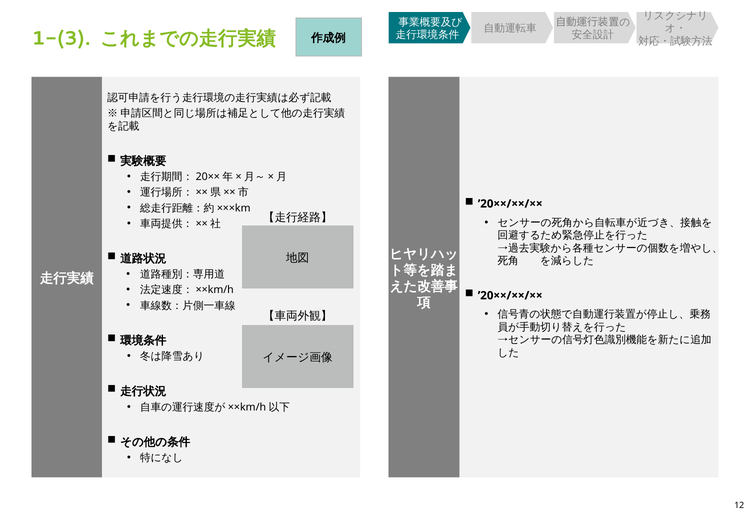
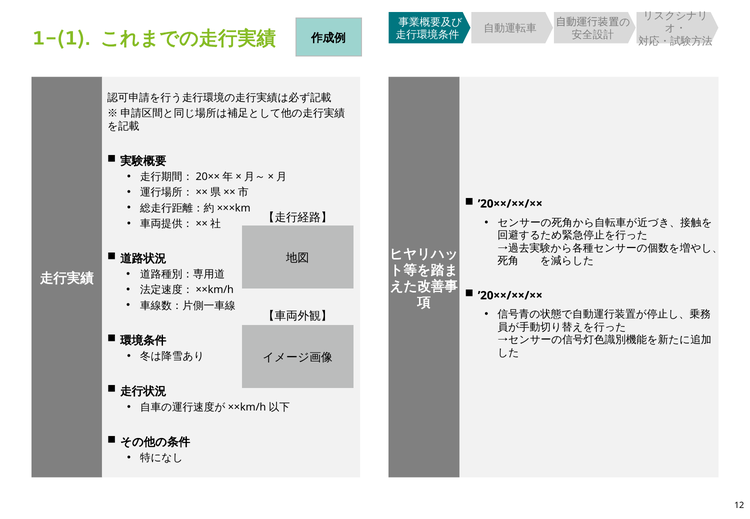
1-(3: 1-(3 -> 1-(1 (61, 38)
